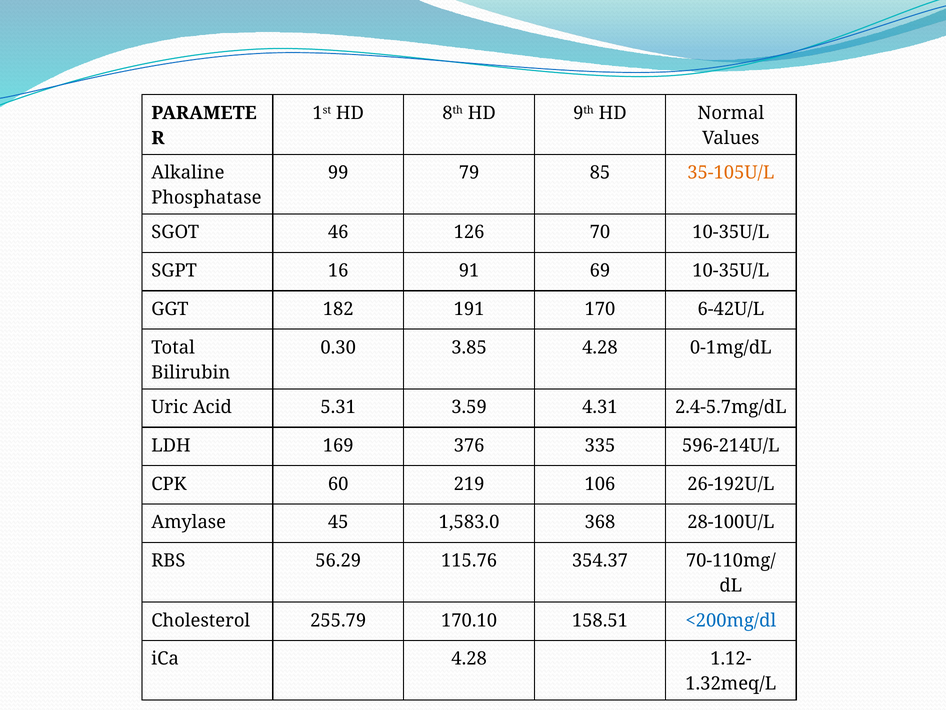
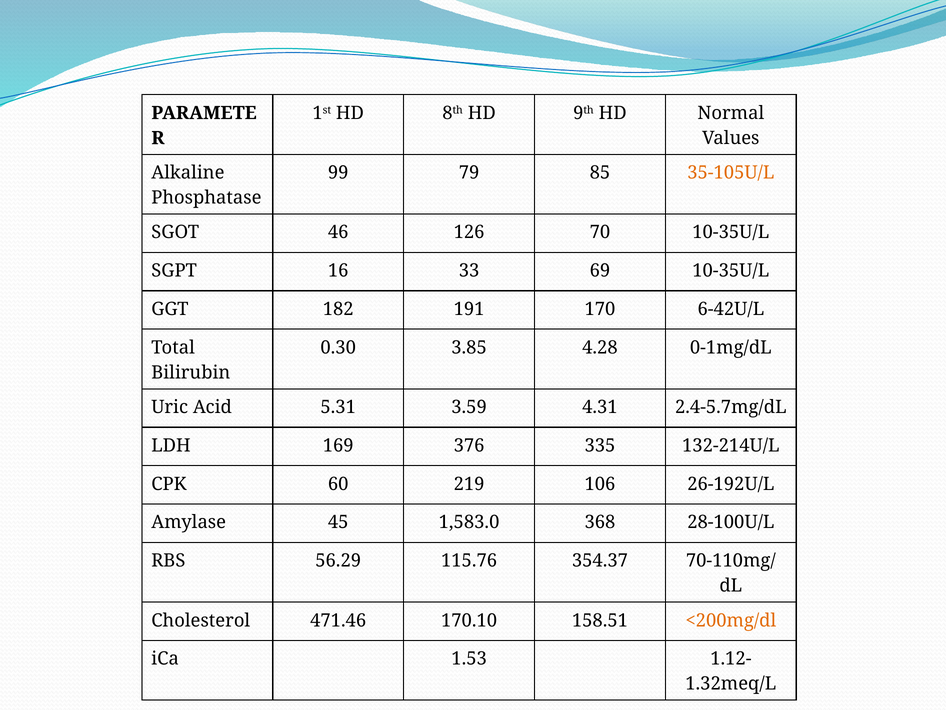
91: 91 -> 33 (469, 271)
596-214U/L: 596-214U/L -> 132-214U/L (731, 445)
255.79: 255.79 -> 471.46 (338, 620)
<200mg/dl colour: blue -> orange (731, 620)
iCa 4.28: 4.28 -> 1.53 (469, 658)
